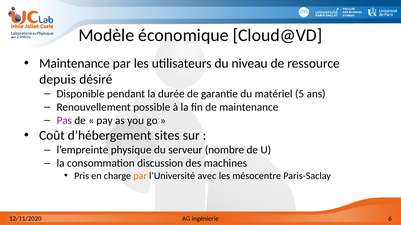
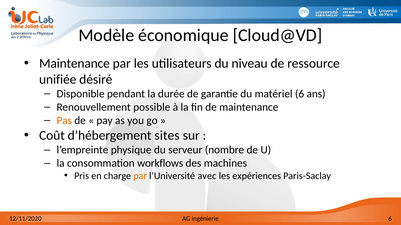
depuis: depuis -> unifiée (58, 80)
matériel 5: 5 -> 6 (300, 94)
Pas colour: purple -> orange (64, 121)
discussion: discussion -> workflows (160, 164)
mésocentre: mésocentre -> expériences (257, 176)
